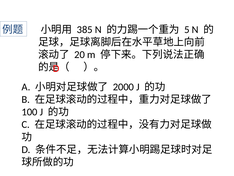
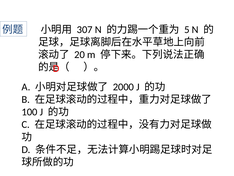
385: 385 -> 307 (85, 30)
